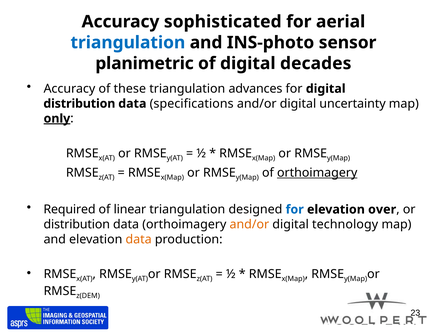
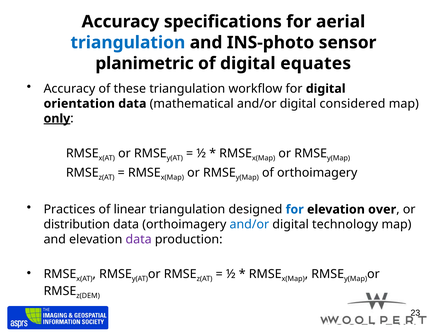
sophisticated: sophisticated -> specifications (223, 22)
decades: decades -> equates (316, 63)
advances: advances -> workflow (255, 89)
distribution: distribution -> orientation (79, 104)
specifications: specifications -> mathematical (192, 104)
uncertainty: uncertainty -> considered (352, 104)
orthoimagery underline: present -> none (317, 173)
Required: Required -> Practices (69, 210)
and/or colour: orange -> blue (249, 225)
data colour: orange -> purple (139, 239)
